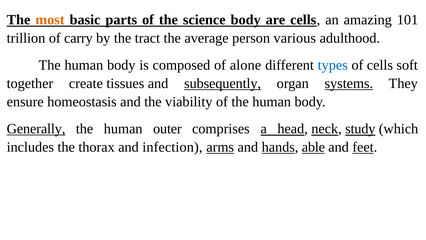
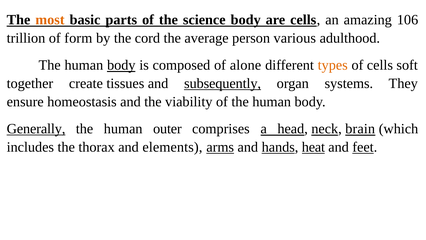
101: 101 -> 106 (408, 20)
carry: carry -> form (78, 38)
tract: tract -> cord (147, 38)
body underline: none -> present (121, 65)
types colour: blue -> orange (333, 65)
systems underline: present -> none (349, 83)
study: study -> brain (360, 129)
infection: infection -> elements (172, 147)
able: able -> heat (313, 147)
